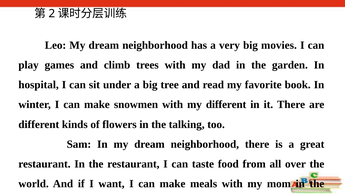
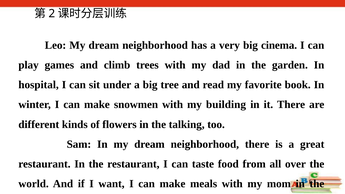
movies: movies -> cinema (279, 45)
my different: different -> building (226, 105)
